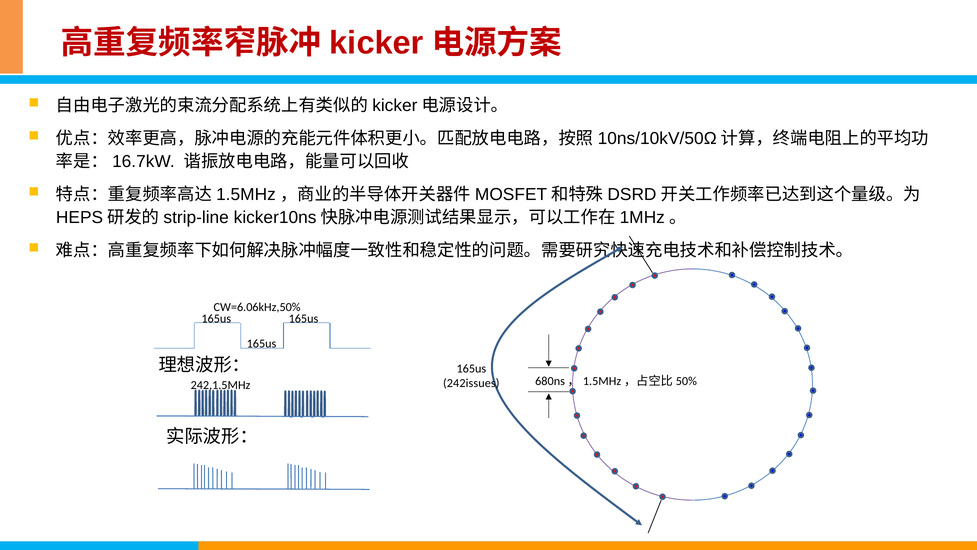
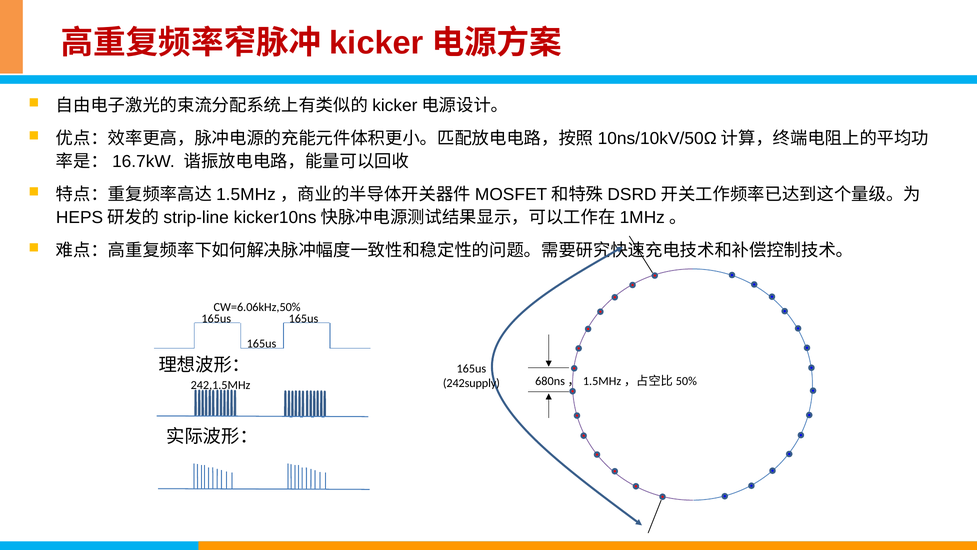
242issues: 242issues -> 242supply (471, 383)
